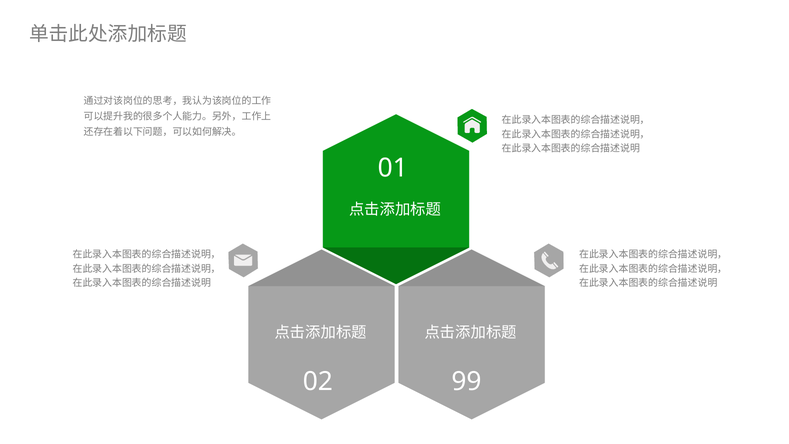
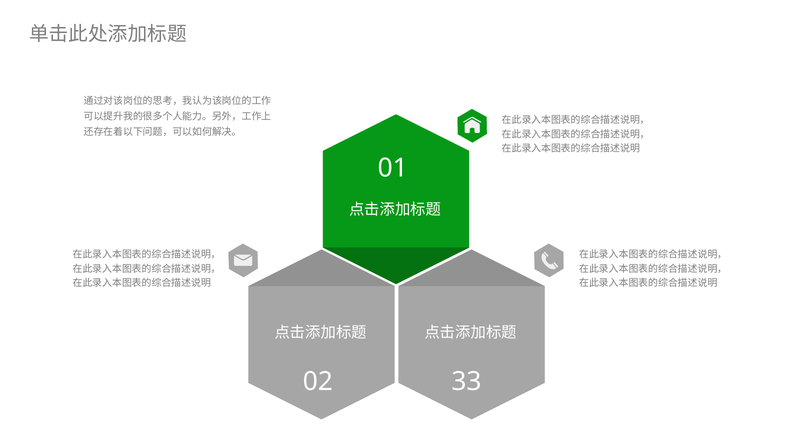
99: 99 -> 33 (466, 382)
